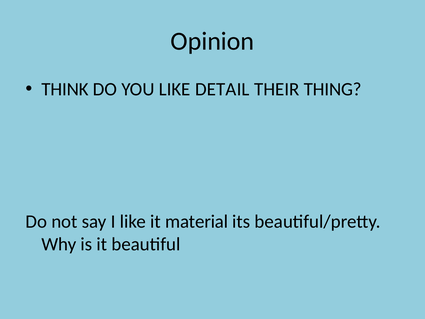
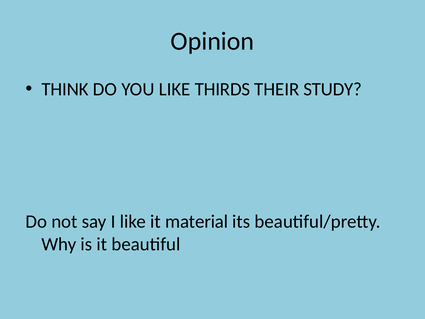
DETAIL: DETAIL -> THIRDS (222, 89)
THING: THING -> STUDY (333, 89)
